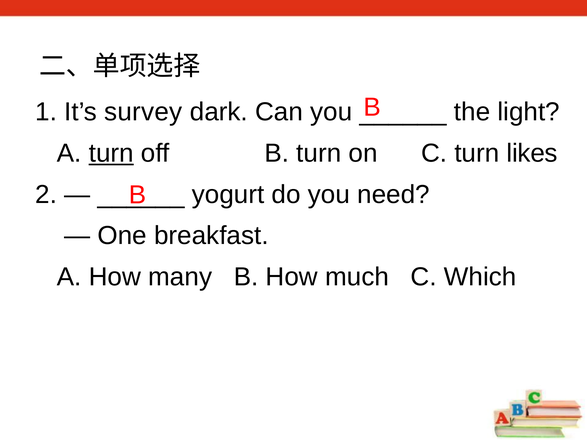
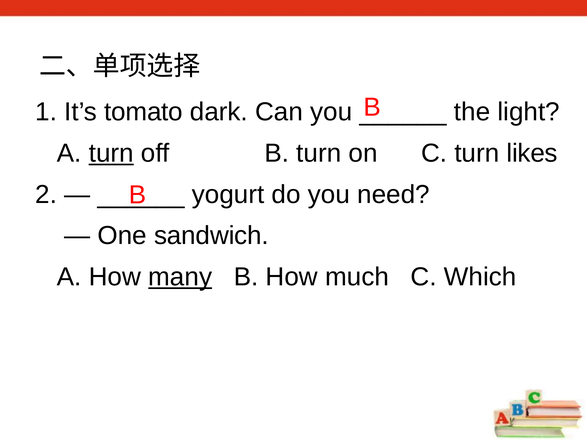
survey: survey -> tomato (144, 112)
breakfast: breakfast -> sandwich (211, 236)
many underline: none -> present (180, 277)
